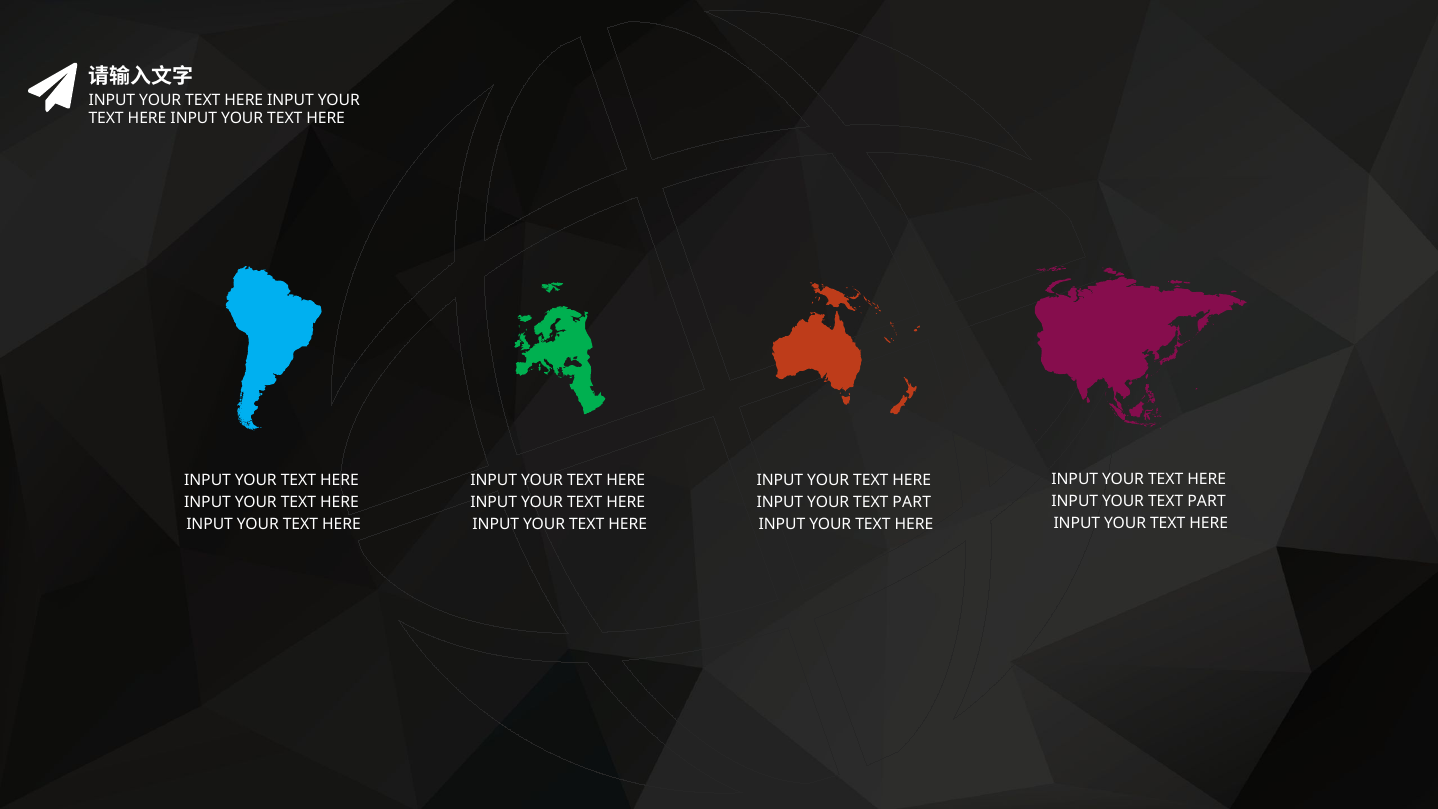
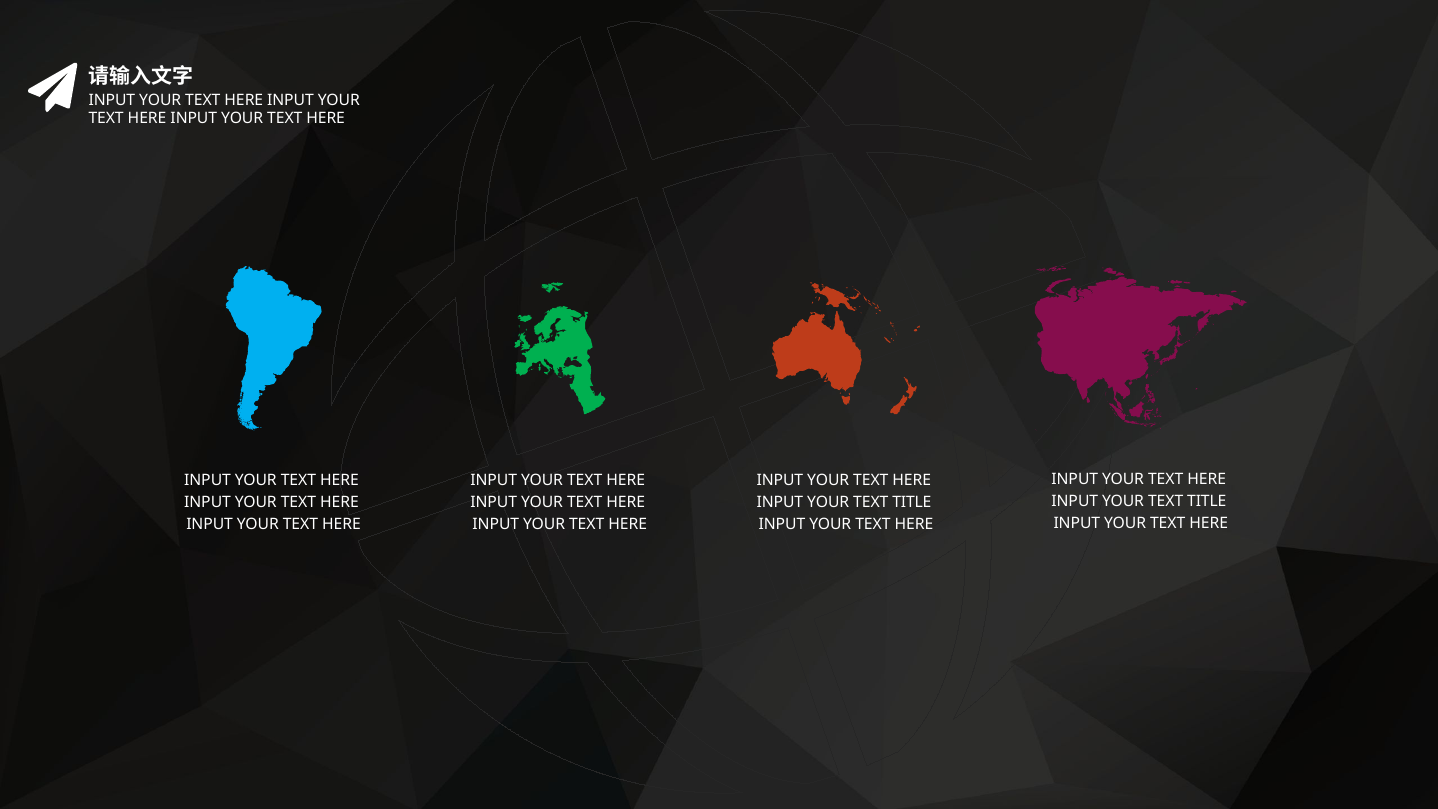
PART: PART -> TITLE (1207, 501)
PART: PART -> TITLE (912, 503)
